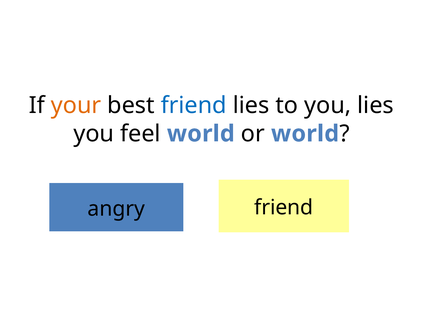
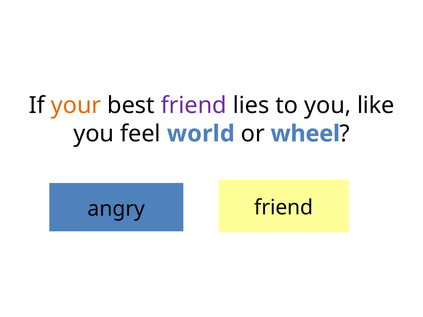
friend colour: blue -> purple (194, 106)
you lies: lies -> like (376, 106)
or world: world -> wheel (305, 134)
